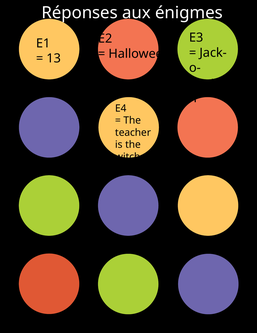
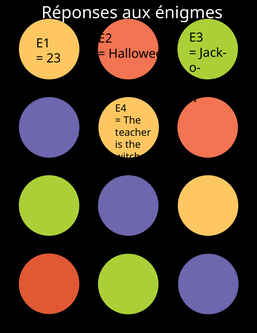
13: 13 -> 23 (54, 58)
